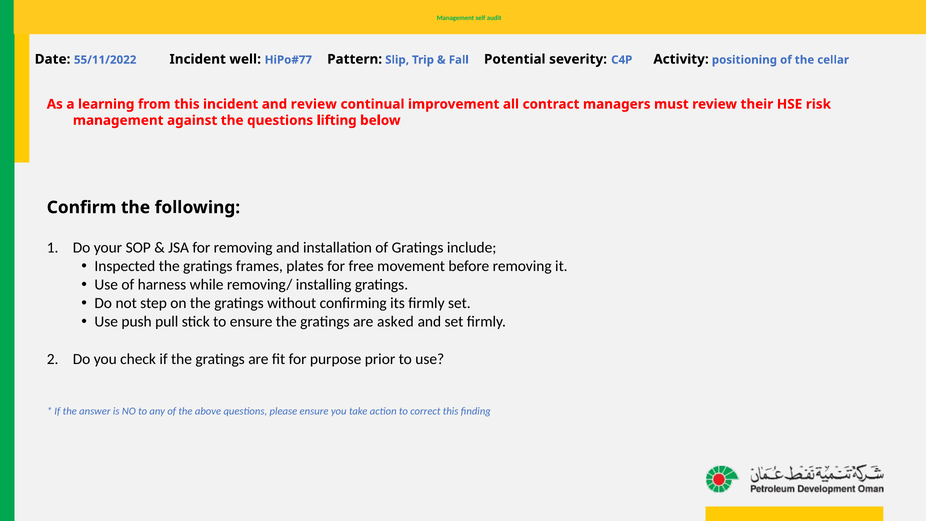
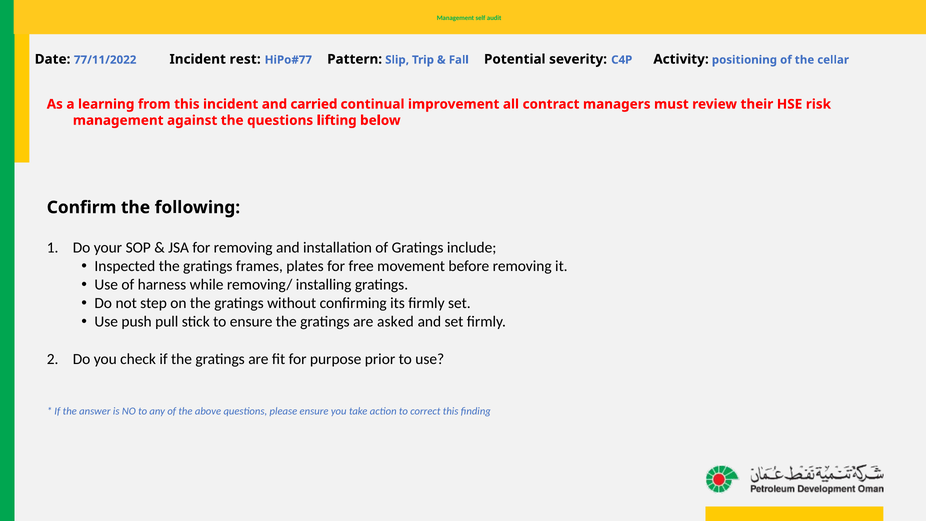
55/11/2022: 55/11/2022 -> 77/11/2022 (105, 60)
well: well -> rest (245, 59)
and review: review -> carried (314, 104)
